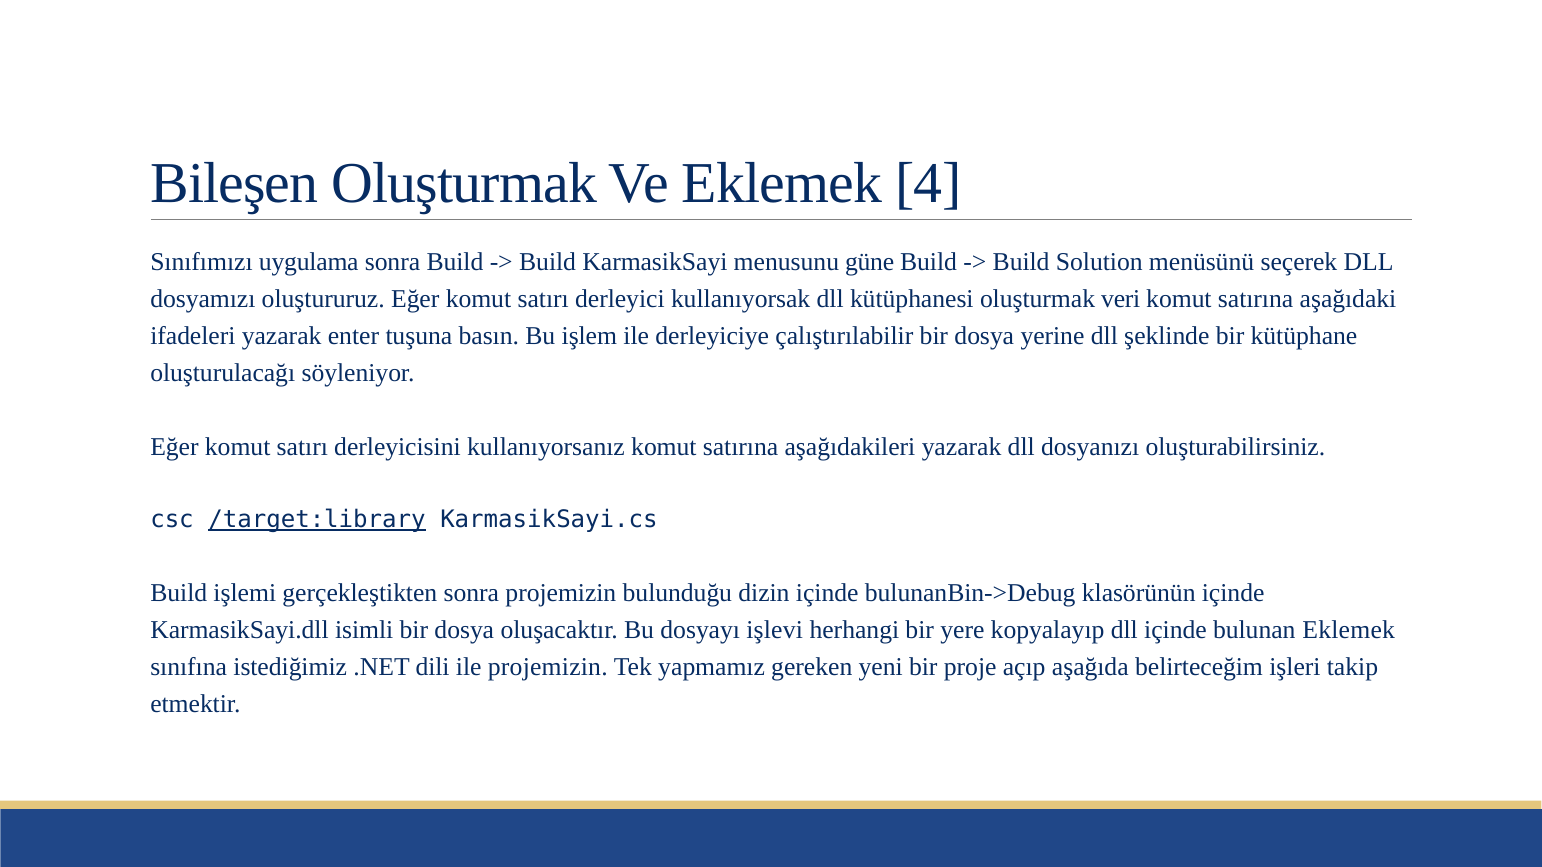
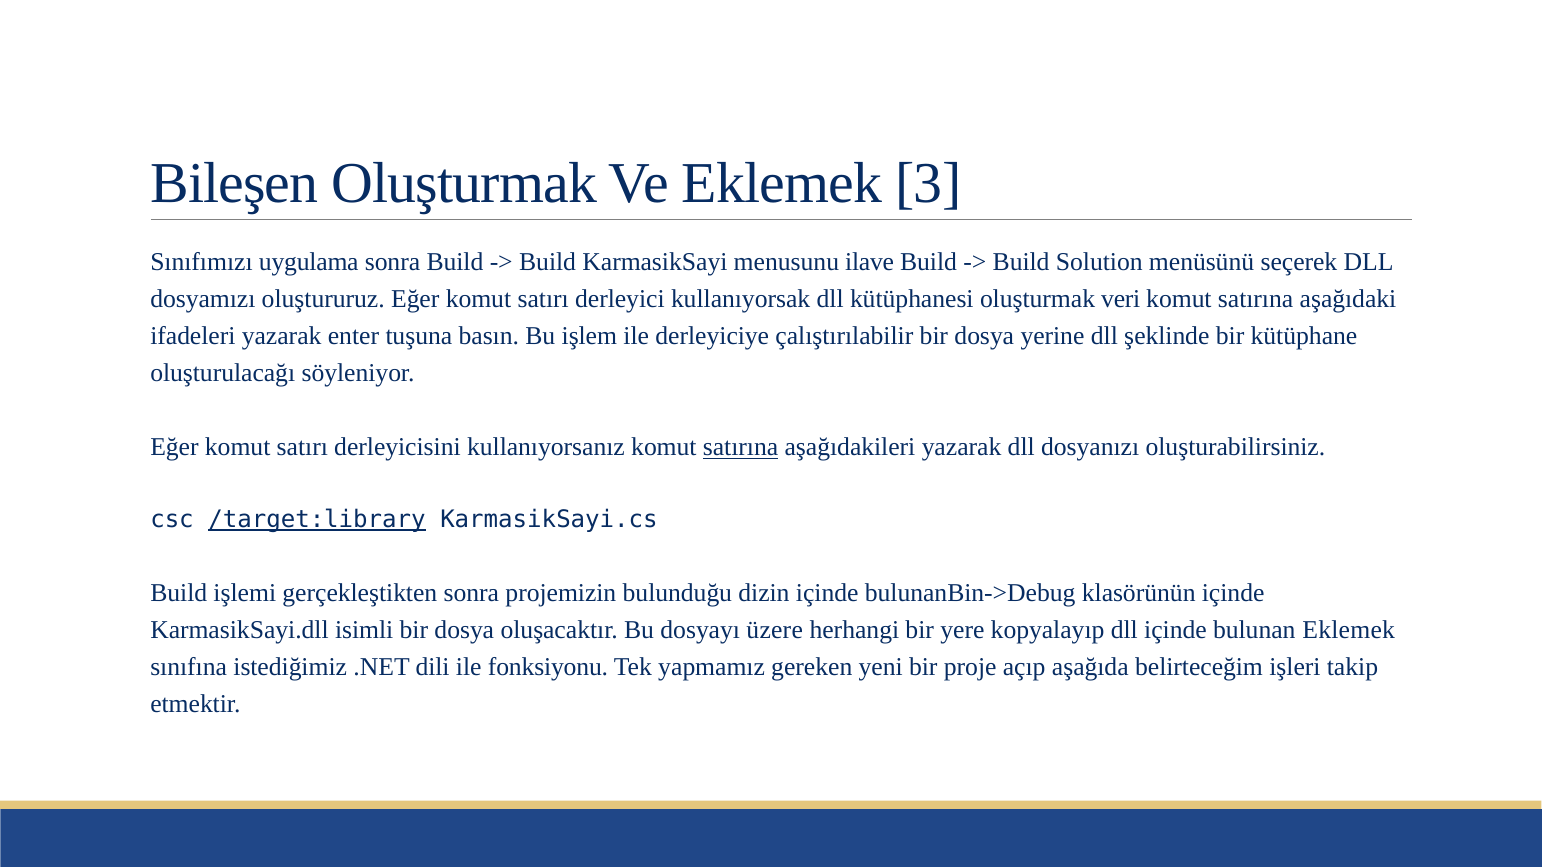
4: 4 -> 3 (928, 183)
güne: güne -> ilave (870, 263)
satırına underline: none -> present (741, 447)
işlevi: işlevi -> üzere (775, 630)
ile projemizin: projemizin -> fonksiyonu (548, 667)
